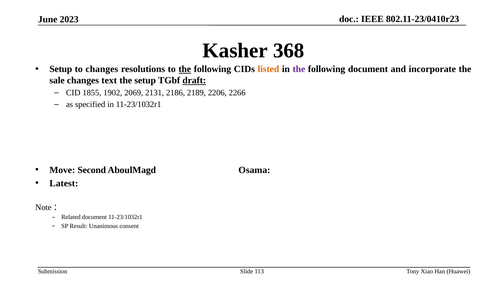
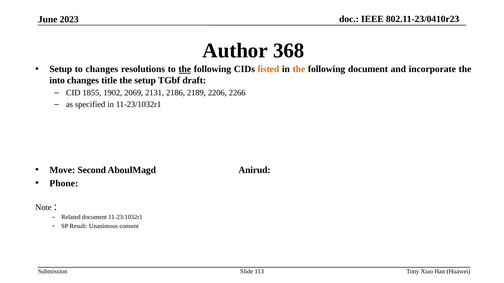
Kasher: Kasher -> Author (235, 51)
the colour: purple -> orange (299, 69)
sale: sale -> into (57, 81)
text: text -> title (109, 81)
draft underline: present -> none (194, 81)
Osama: Osama -> Anirud (255, 170)
Latest: Latest -> Phone (64, 184)
